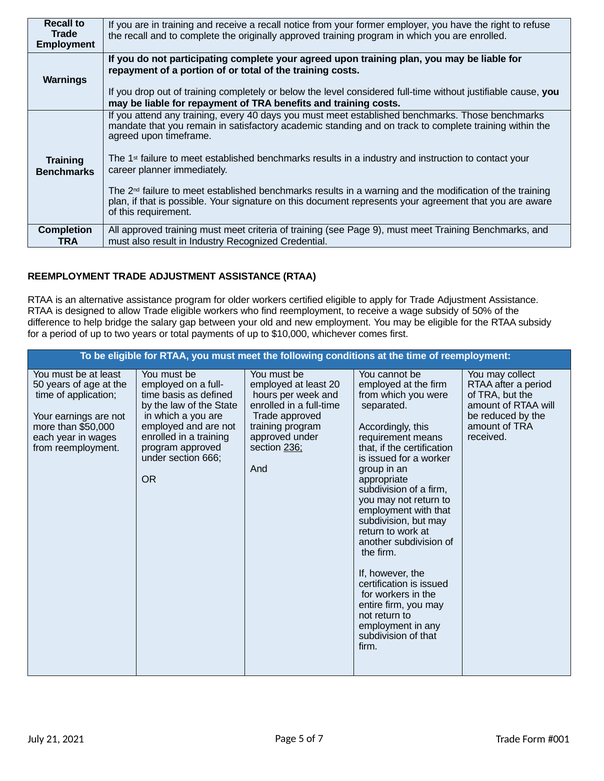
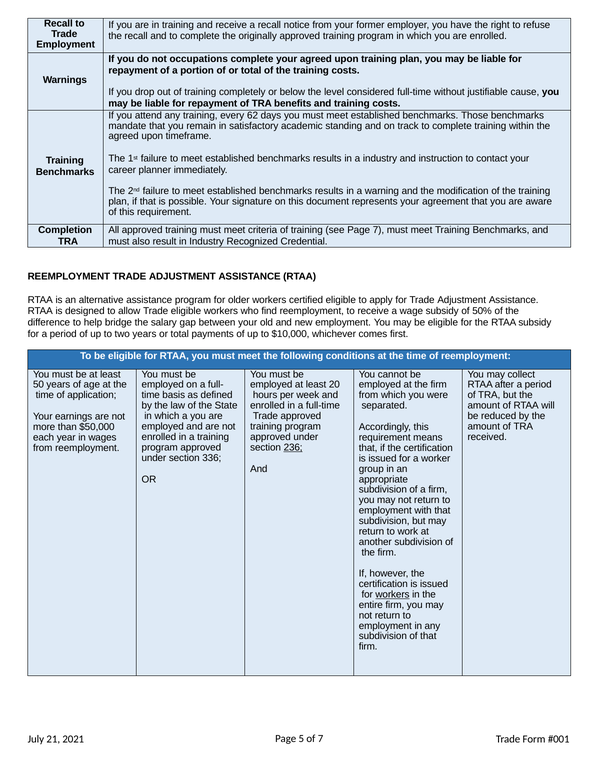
participating: participating -> occupations (199, 59)
40: 40 -> 62 (253, 115)
Page 9: 9 -> 7 (378, 230)
666: 666 -> 336 (212, 458)
workers underline: none -> present (392, 595)
